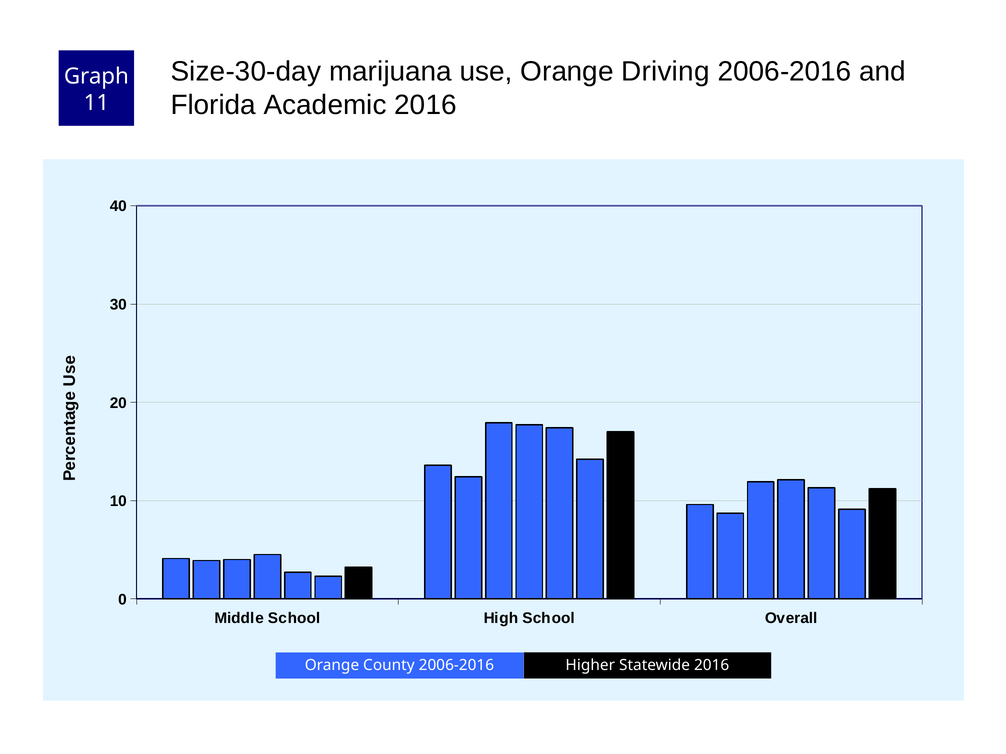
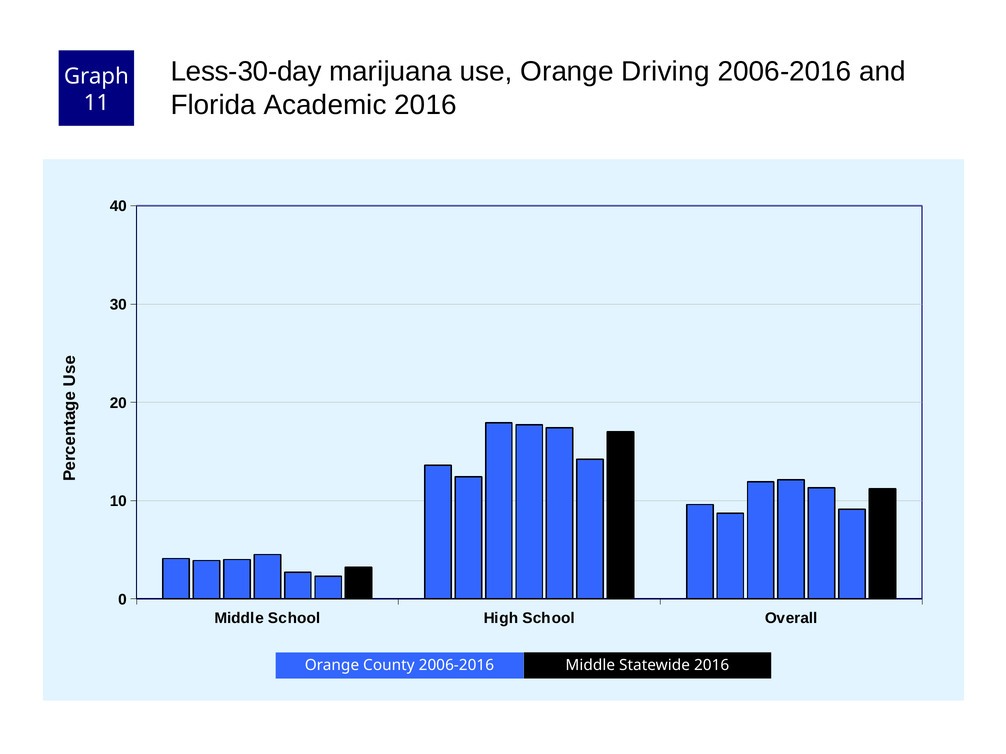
Size-30-day: Size-30-day -> Less-30-day (246, 72)
2006-2016 Higher: Higher -> Middle (590, 666)
